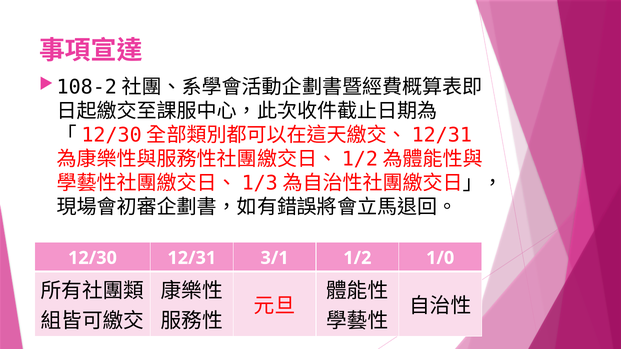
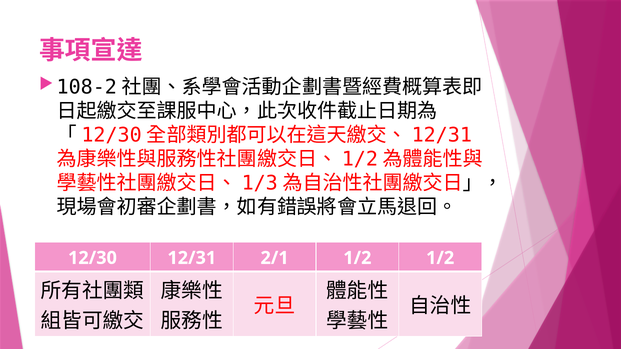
3/1: 3/1 -> 2/1 (275, 258)
1/2 1/0: 1/0 -> 1/2 (440, 258)
